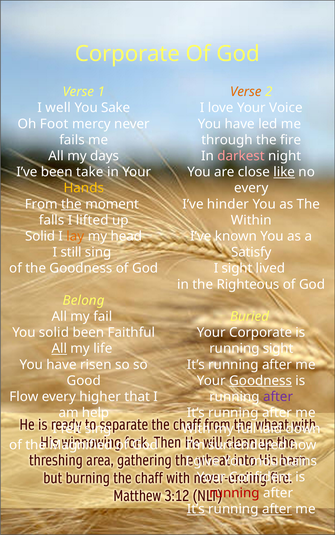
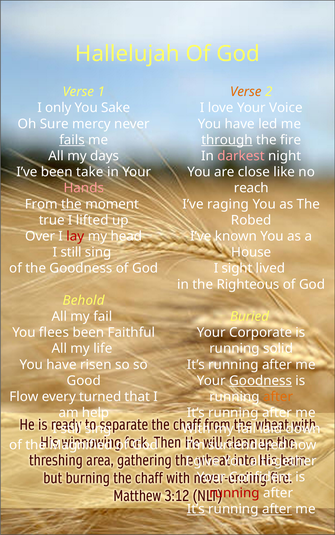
Corporate: Corporate -> Hallelujah (127, 54)
well: well -> only (58, 108)
Foot: Foot -> Sure (54, 124)
fails underline: none -> present (72, 140)
through underline: none -> present (227, 140)
like underline: present -> none (284, 172)
Hands colour: yellow -> pink (84, 188)
every: every -> reach (251, 188)
hinder: hinder -> raging (228, 205)
falls: falls -> true (52, 221)
Within: Within -> Robed (251, 221)
Solid: Solid -> Over (40, 237)
lay colour: orange -> red (75, 237)
Satisfy: Satisfy -> House (251, 253)
Belong: Belong -> Behold (84, 301)
You solid: solid -> flees (54, 333)
All underline: present -> none (59, 349)
running sight: sight -> solid (278, 349)
higher: higher -> turned (100, 397)
after colour: purple -> orange (278, 397)
felt: felt -> still (71, 430)
With my full: full -> fail (247, 430)
mountains: mountains -> altogether (283, 462)
